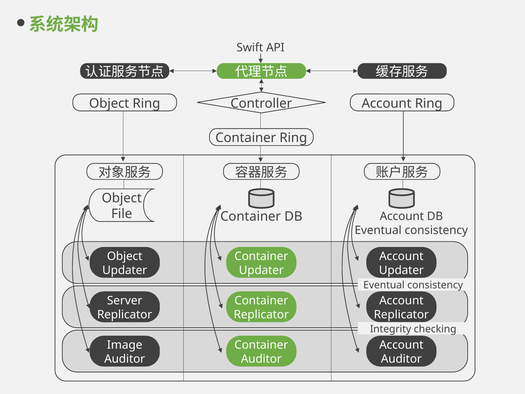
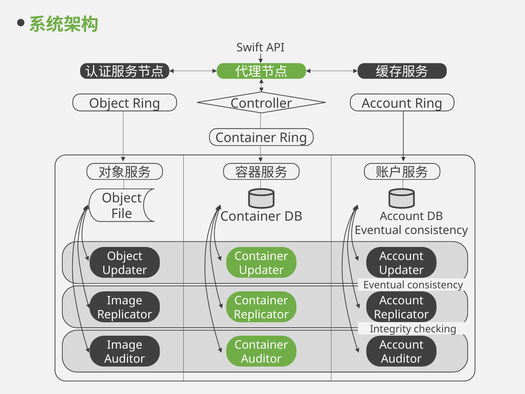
Server: Server -> Image (125, 300)
